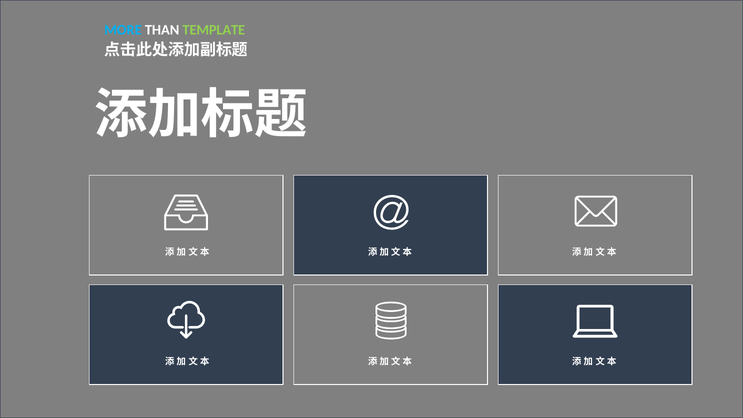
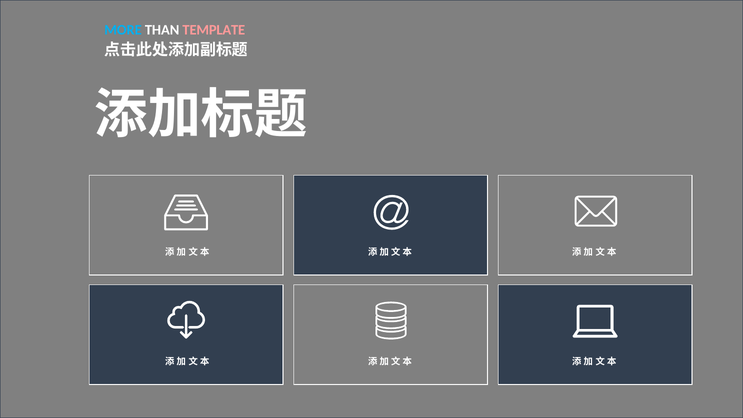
TEMPLATE colour: light green -> pink (214, 30)
